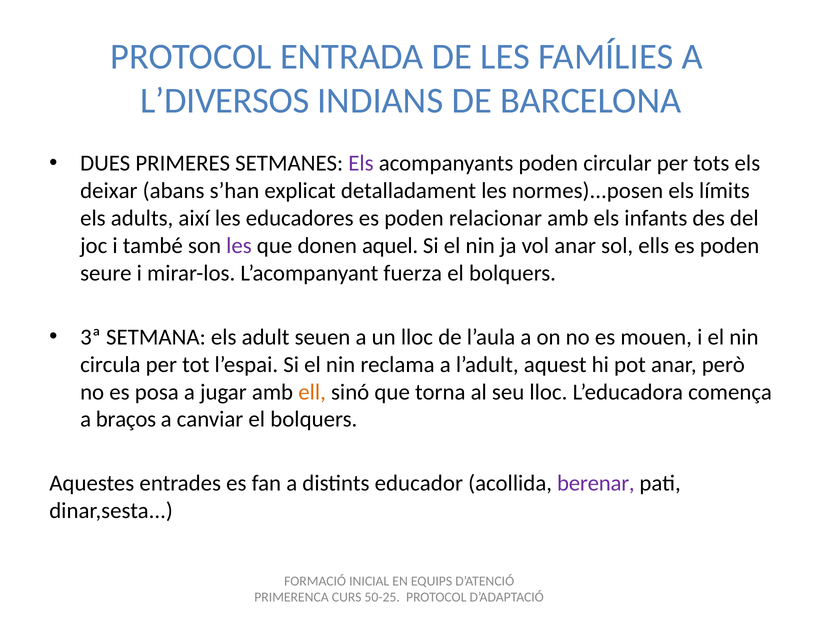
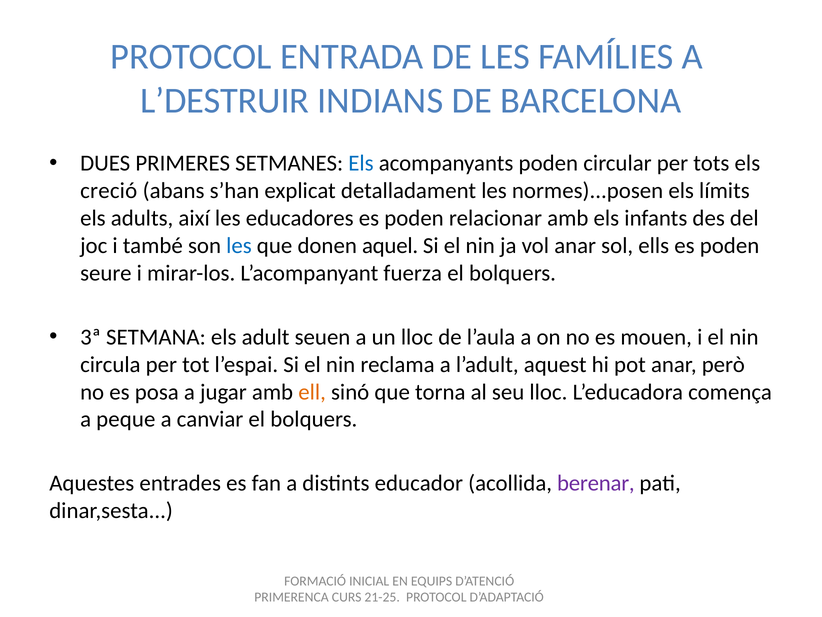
L’DIVERSOS: L’DIVERSOS -> L’DESTRUIR (225, 101)
Els colour: purple -> blue (361, 163)
deixar: deixar -> creció (109, 191)
les colour: purple -> blue (239, 246)
braços: braços -> peque (126, 419)
50-25: 50-25 -> 21-25 (382, 597)
